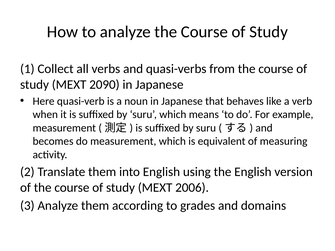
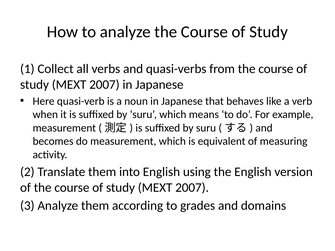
2090: 2090 -> 2007 (104, 85)
2006: 2006 -> 2007 (192, 188)
